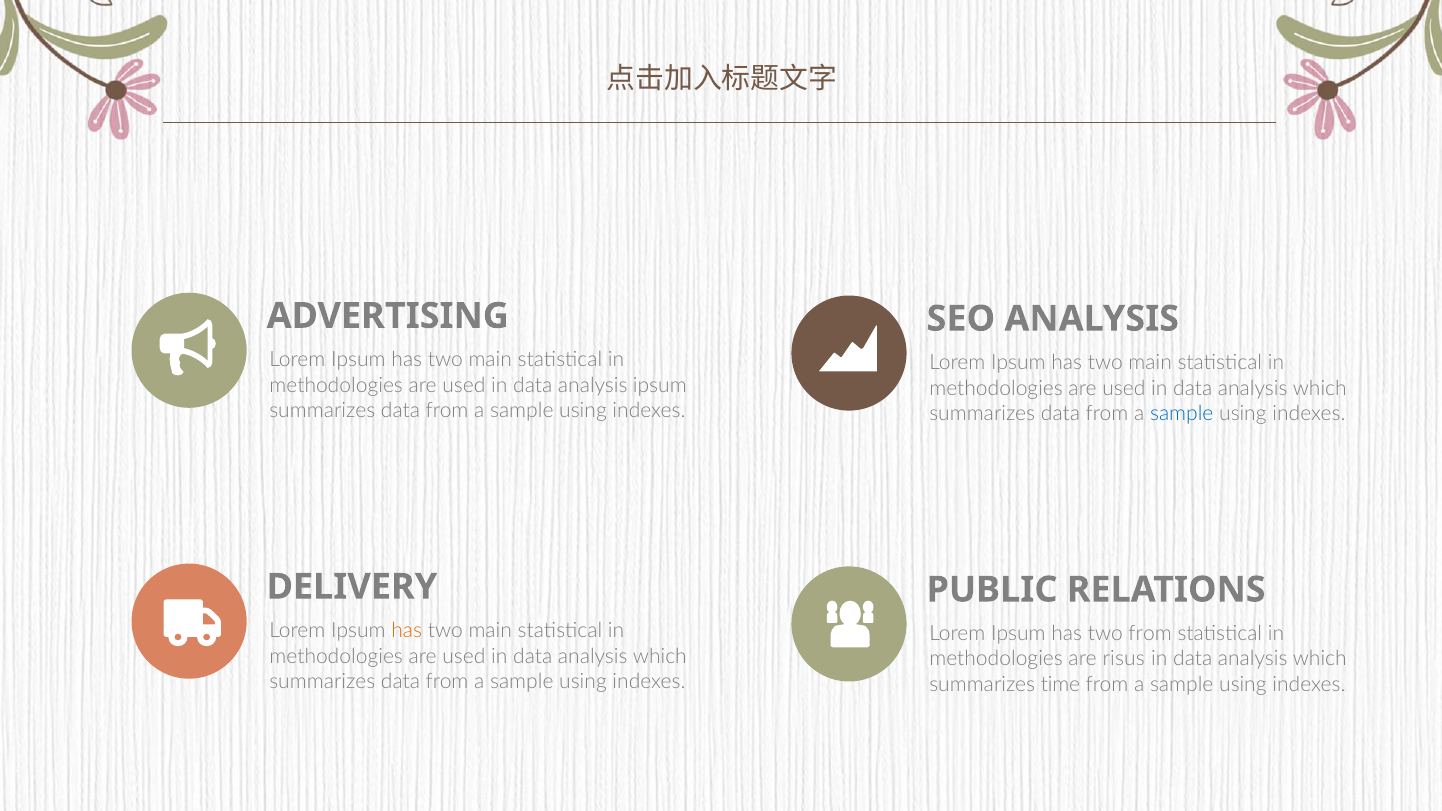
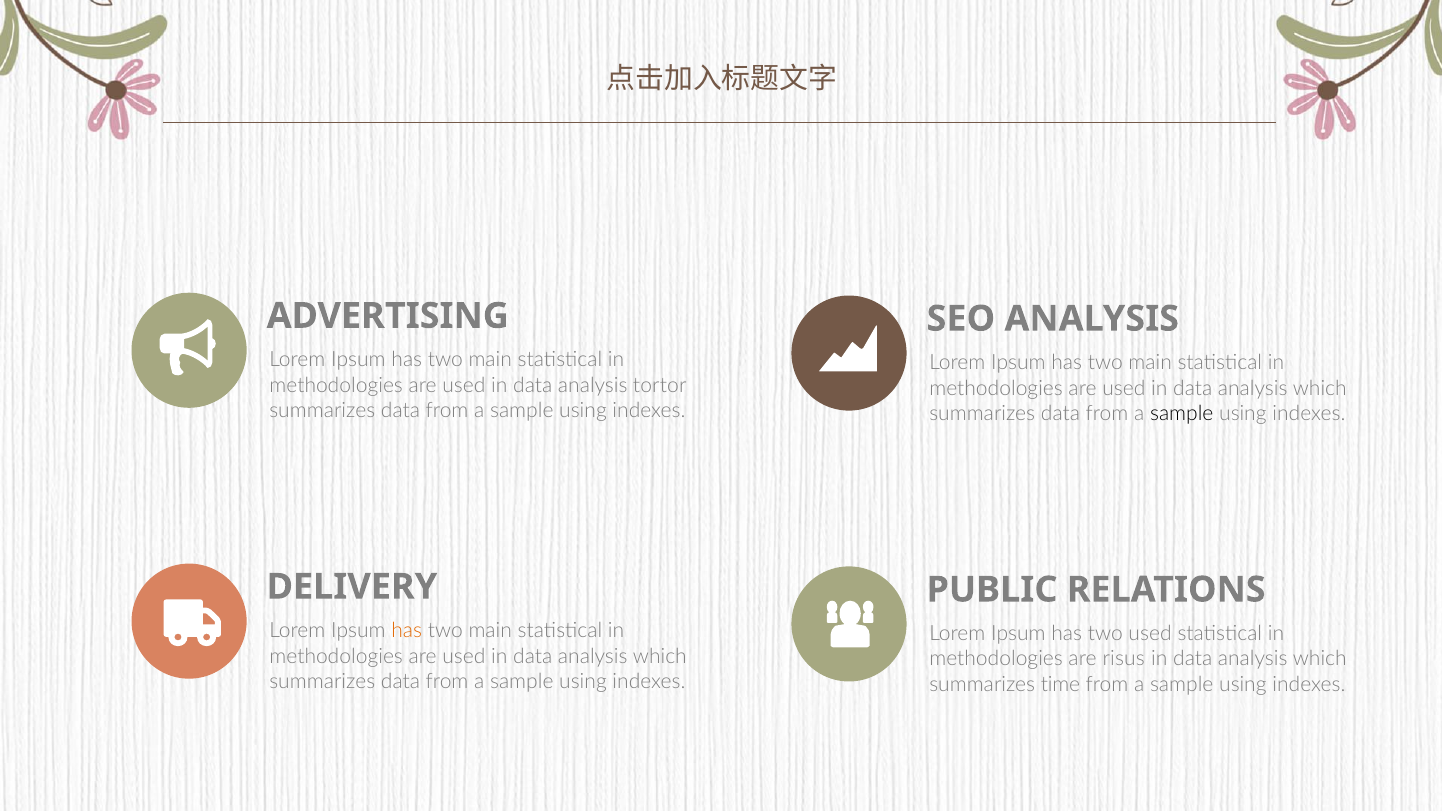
analysis ipsum: ipsum -> tortor (660, 385)
sample colour: blue -> black (1182, 414)
two from: from -> used (1150, 634)
